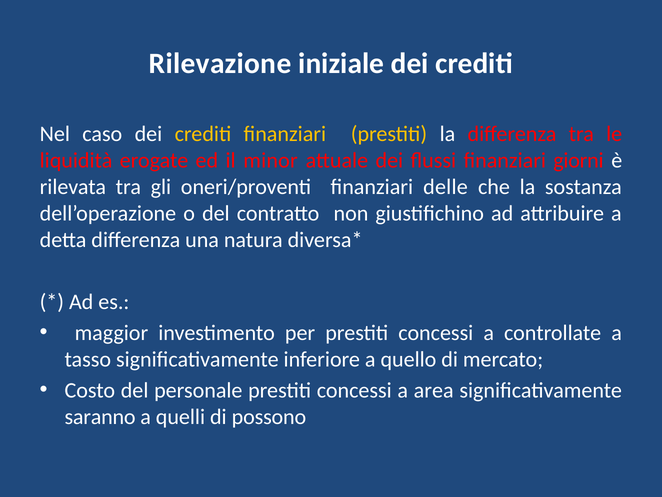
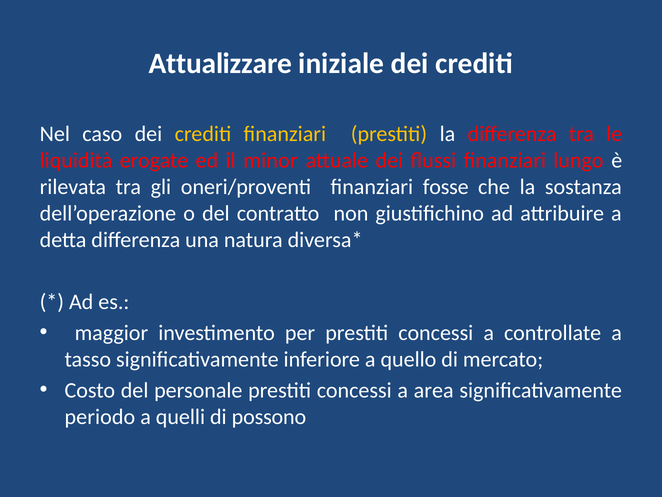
Rilevazione: Rilevazione -> Attualizzare (220, 63)
giorni: giorni -> lungo (578, 160)
delle: delle -> fosse (446, 187)
saranno: saranno -> periodo (100, 416)
